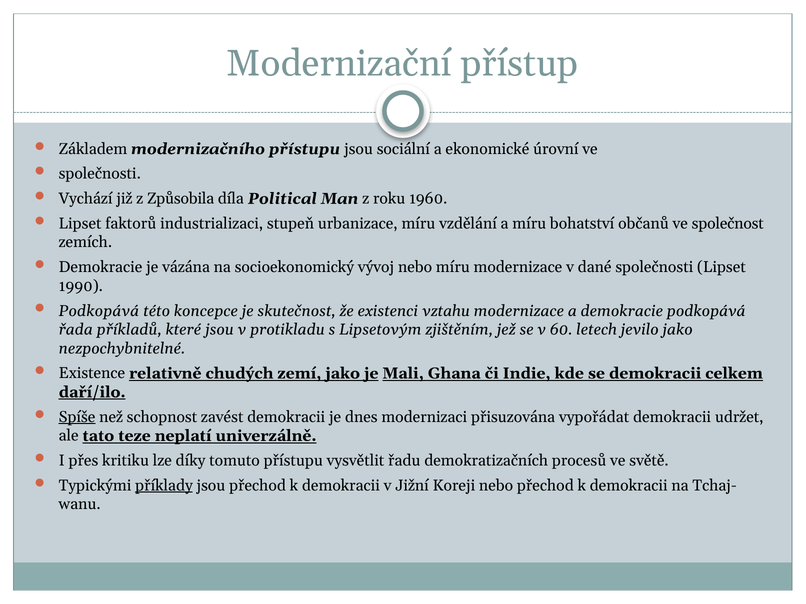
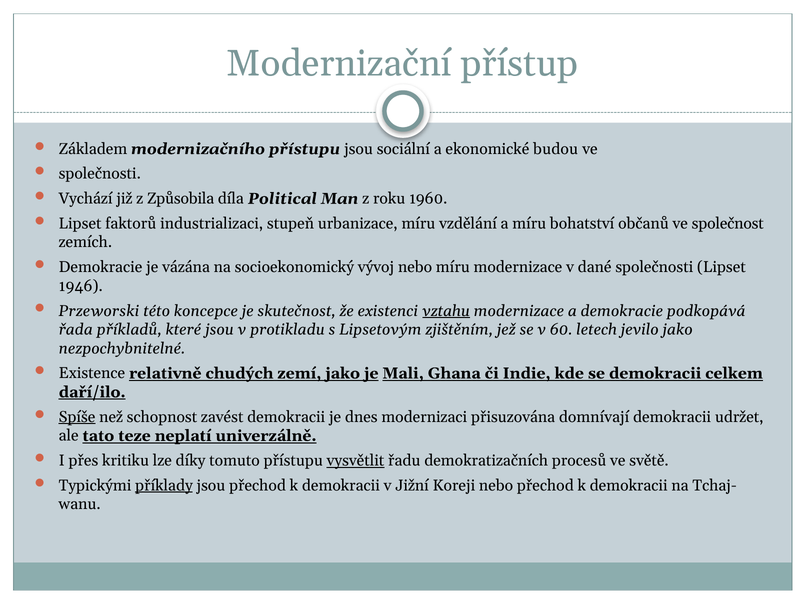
úrovní: úrovní -> budou (556, 149)
1990: 1990 -> 1946 (81, 286)
Podkopává: Podkopává -> Przeworski (99, 311)
vztahu underline: none -> present (446, 311)
vypořádat: vypořádat -> domnívají (594, 417)
vysvětlit underline: none -> present (355, 461)
